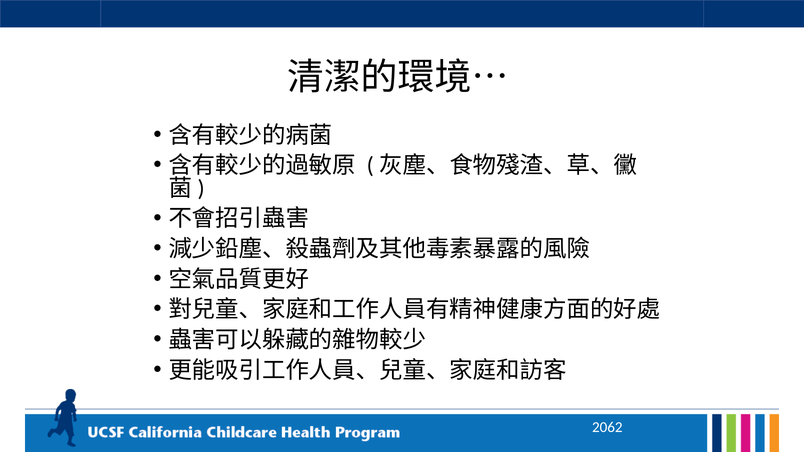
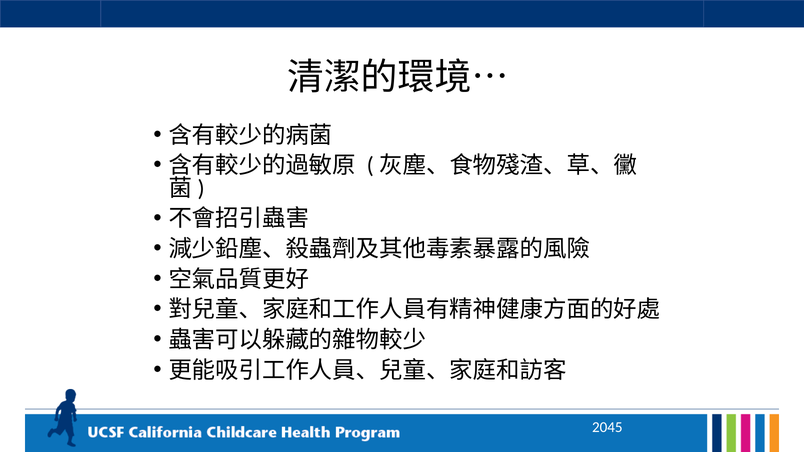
2062: 2062 -> 2045 (607, 427)
